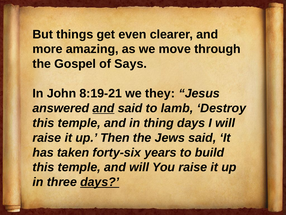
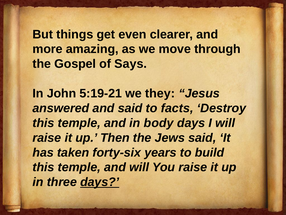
8:19-21: 8:19-21 -> 5:19-21 (101, 93)
and underline: present -> none (104, 108)
lamb: lamb -> facts (177, 108)
thing: thing -> body (159, 123)
